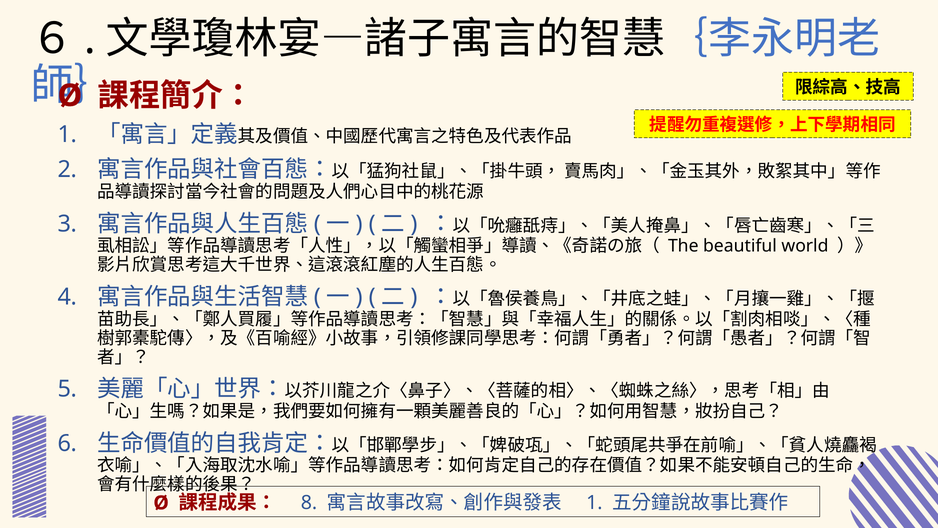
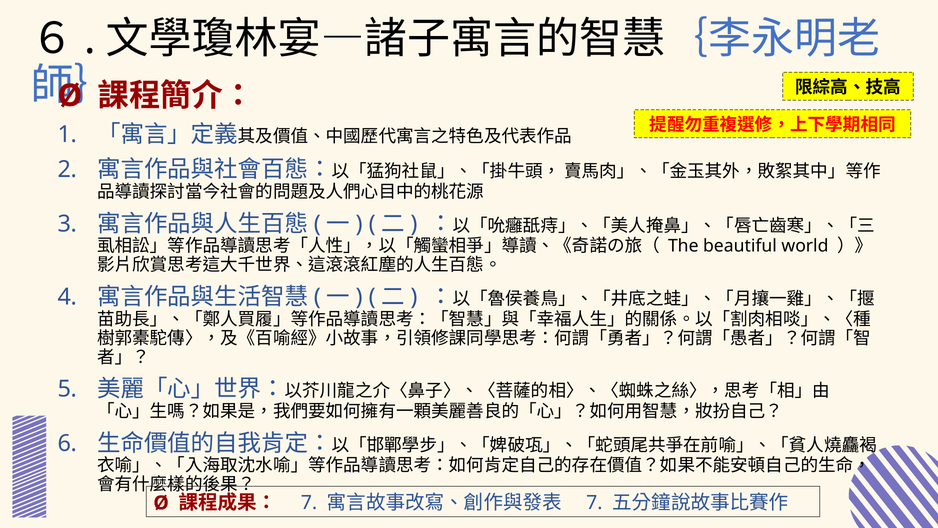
8: 8 -> 7 (309, 503)
1: 1 -> 7 (594, 503)
